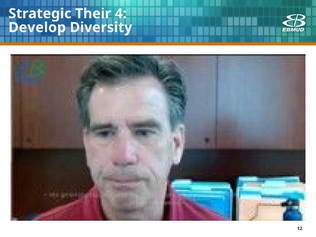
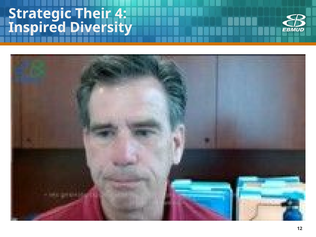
Develop: Develop -> Inspired (37, 27)
